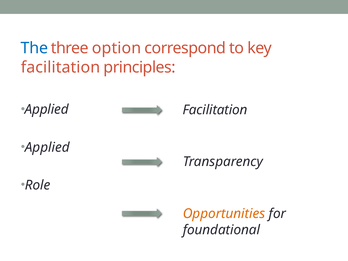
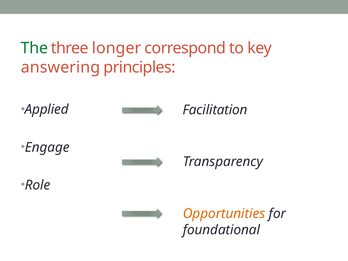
The colour: blue -> green (34, 48)
option: option -> longer (117, 48)
facilitation: facilitation -> answering (61, 67)
Applied: Applied -> Engage (47, 147)
